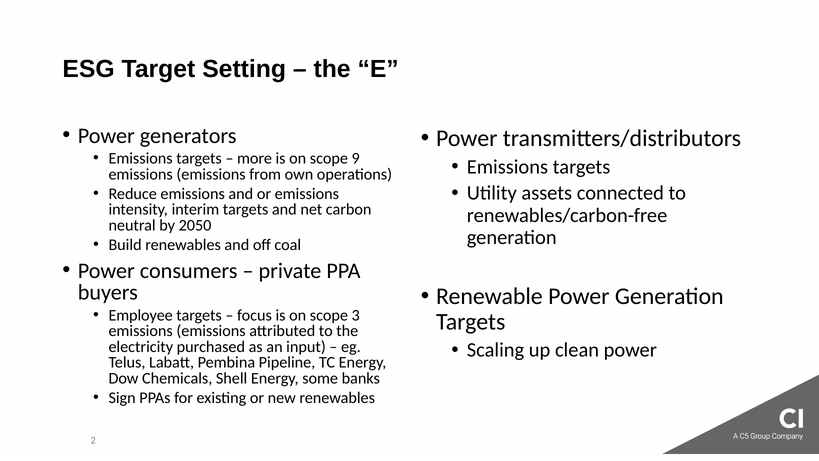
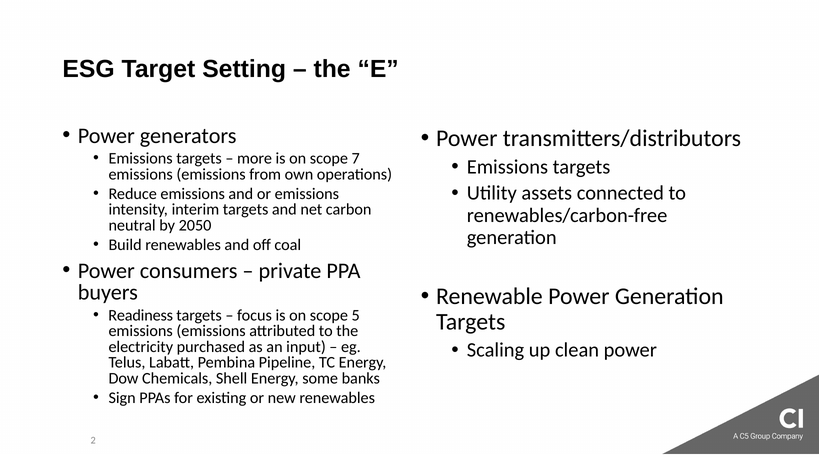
9: 9 -> 7 (356, 158)
Employee: Employee -> Readiness (141, 315)
3: 3 -> 5 (356, 315)
